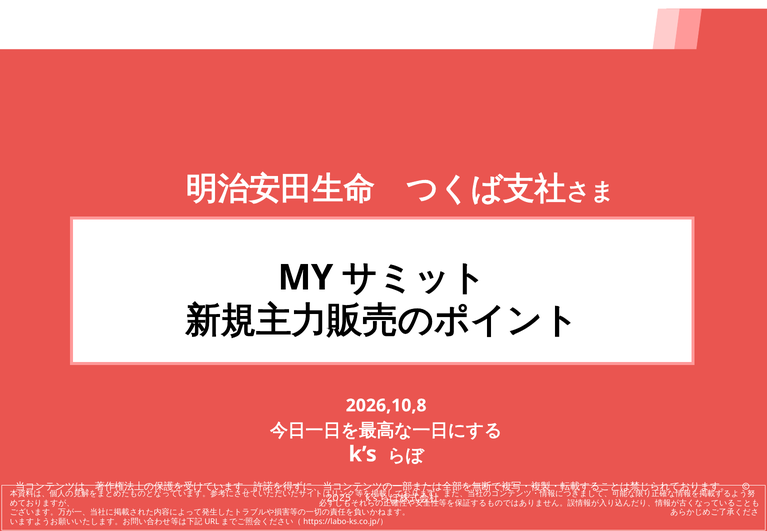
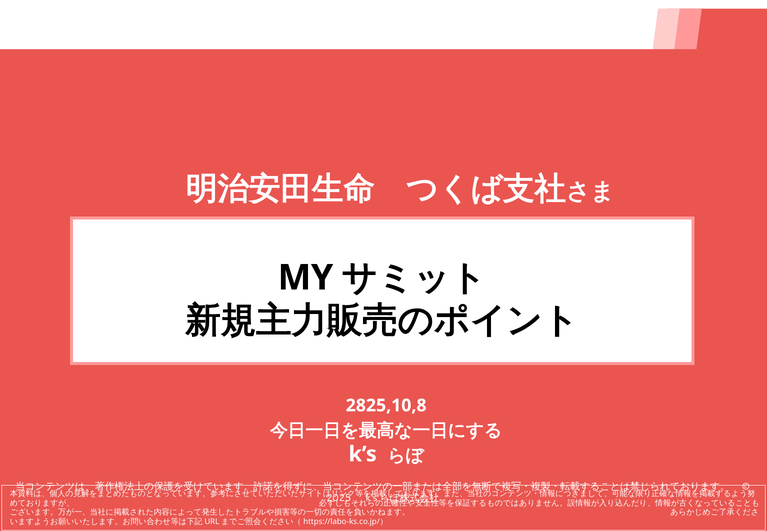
2026,10,8: 2026,10,8 -> 2825,10,8 (386, 405)
